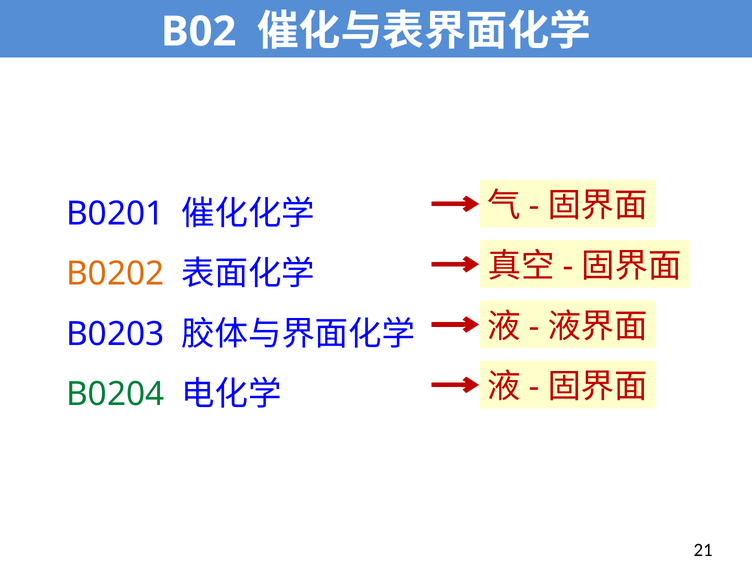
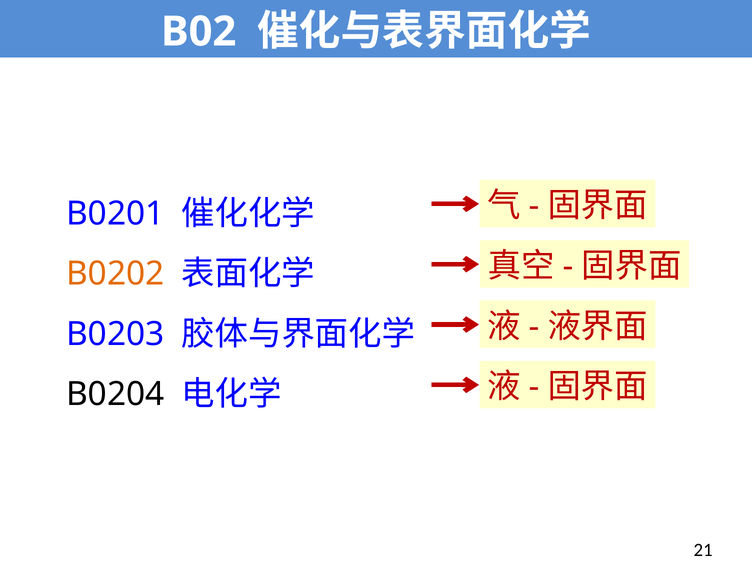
B0204 colour: green -> black (115, 394)
